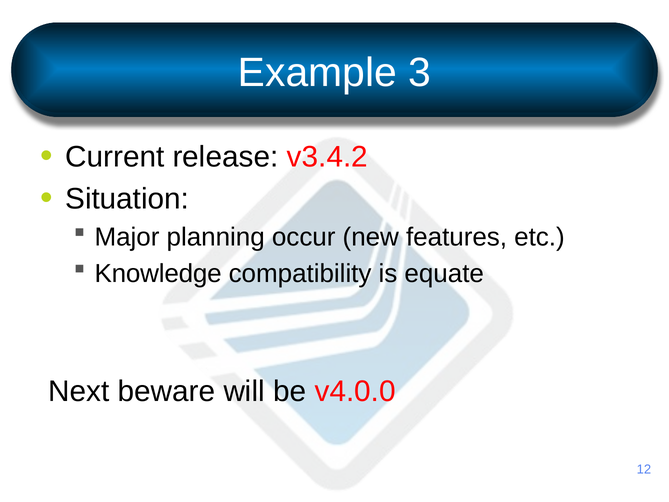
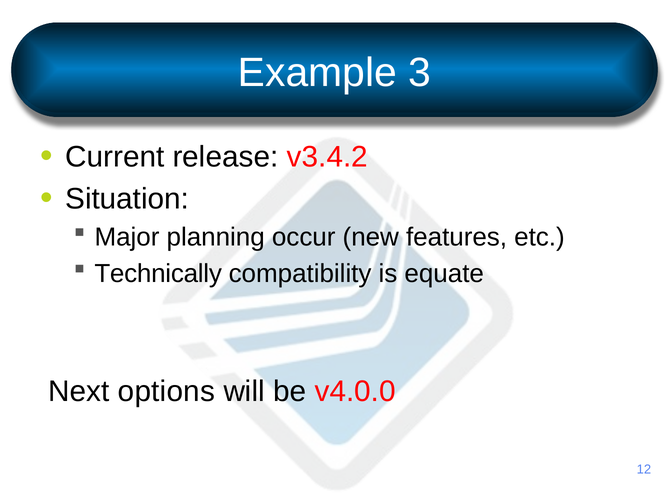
Knowledge: Knowledge -> Technically (158, 274)
beware: beware -> options (166, 391)
